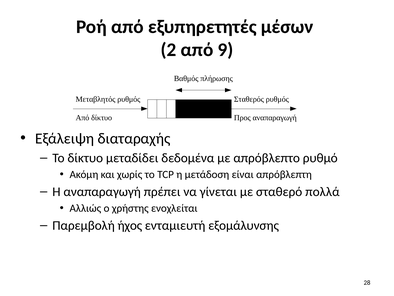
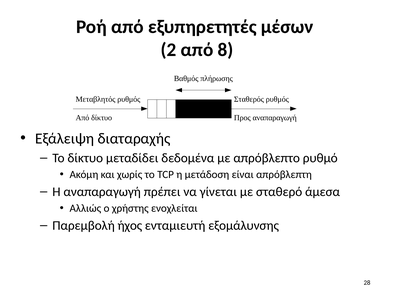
9: 9 -> 8 (225, 50)
πολλά: πολλά -> άμεσα (323, 192)
